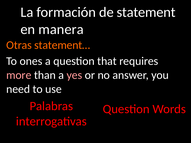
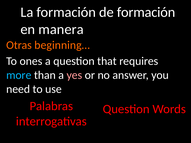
de statement: statement -> formación (146, 12)
statement…: statement… -> beginning… (62, 45)
more colour: pink -> light blue (19, 75)
